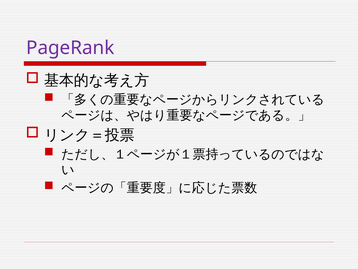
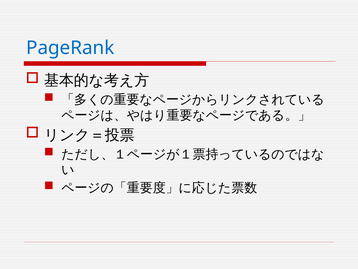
PageRank colour: purple -> blue (70, 48)
